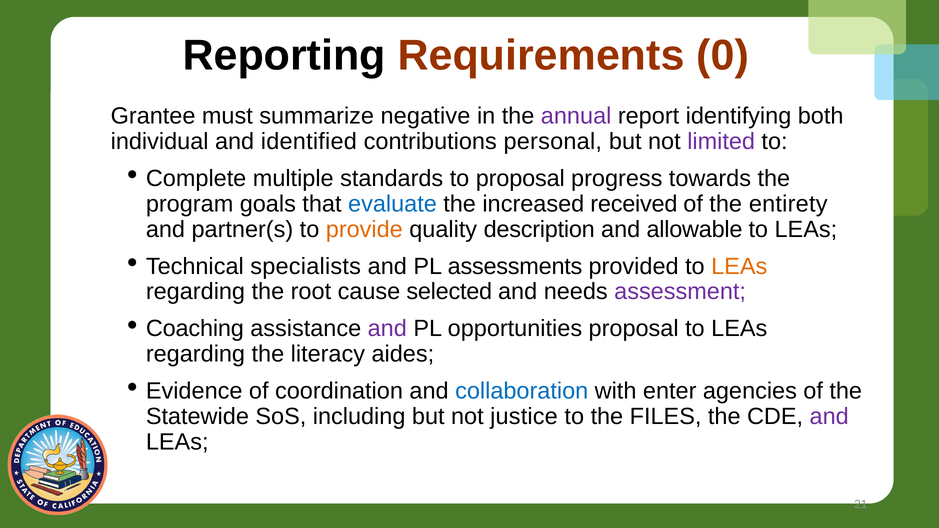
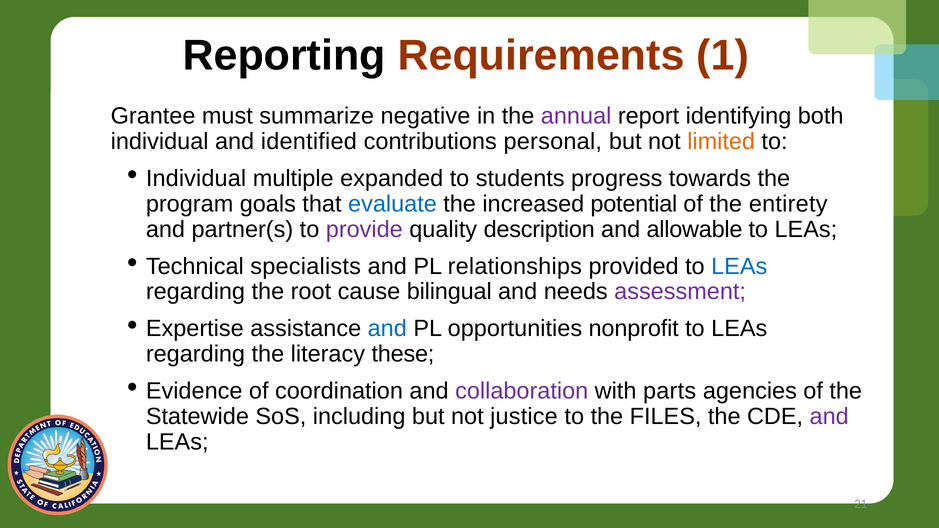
0: 0 -> 1 (723, 56)
limited colour: purple -> orange (721, 142)
Complete: Complete -> Individual (196, 179)
standards: standards -> expanded (392, 179)
to proposal: proposal -> students (520, 179)
received: received -> potential (634, 204)
provide colour: orange -> purple (364, 229)
assessments: assessments -> relationships (515, 266)
LEAs colour: orange -> blue (739, 266)
selected: selected -> bilingual (449, 292)
Coaching: Coaching -> Expertise (195, 329)
and colour: purple -> blue (387, 329)
opportunities proposal: proposal -> nonprofit (634, 329)
aides: aides -> these (403, 354)
collaboration colour: blue -> purple (522, 391)
enter: enter -> parts (670, 391)
